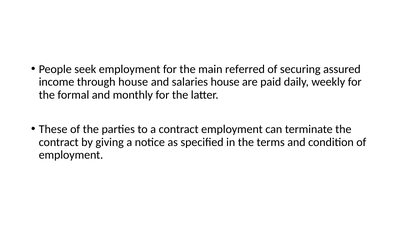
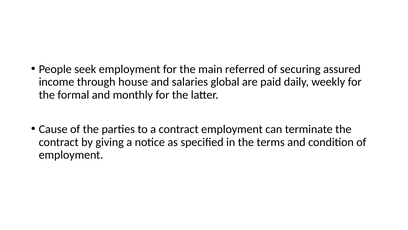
salaries house: house -> global (225, 82)
These: These -> Cause (53, 129)
